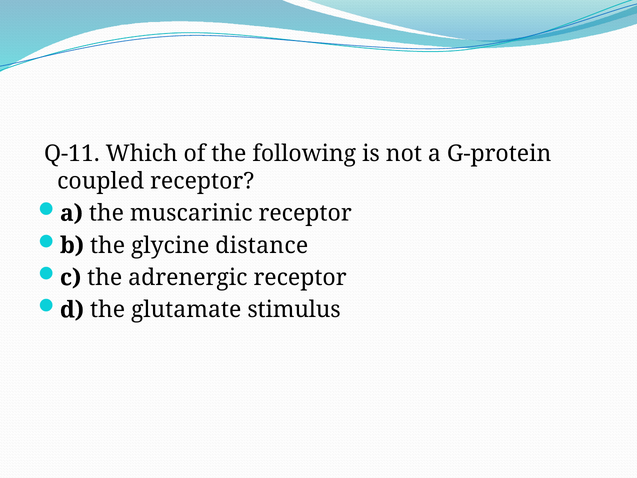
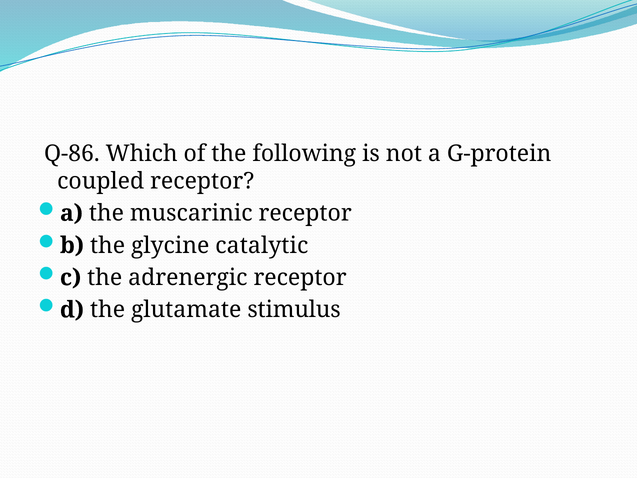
Q-11: Q-11 -> Q-86 (72, 153)
distance: distance -> catalytic (262, 245)
